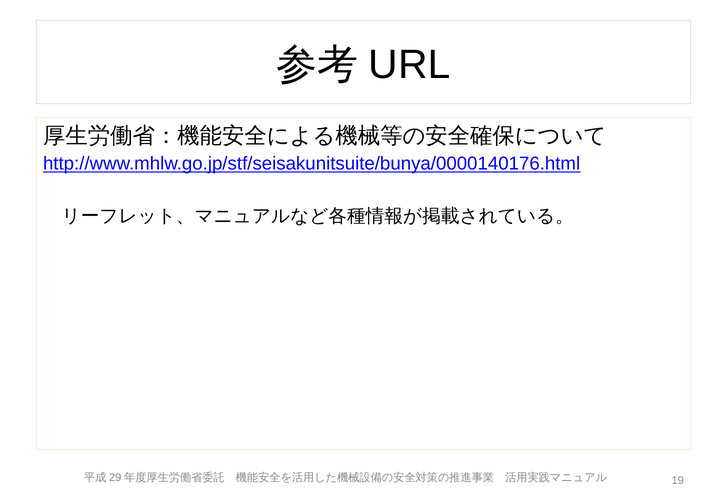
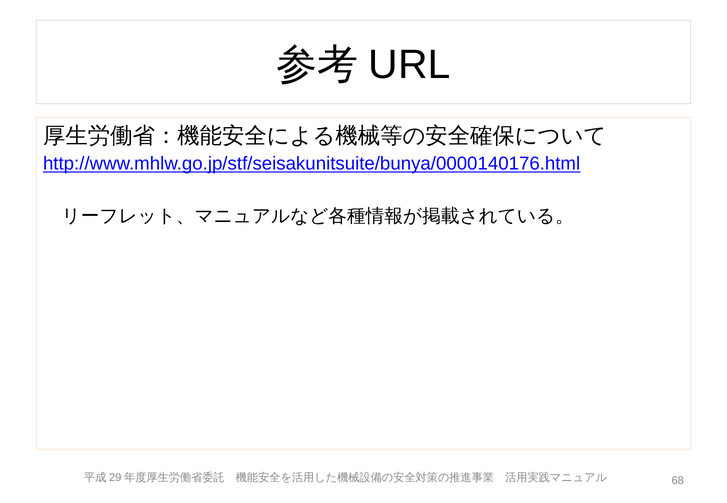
19: 19 -> 68 (678, 481)
